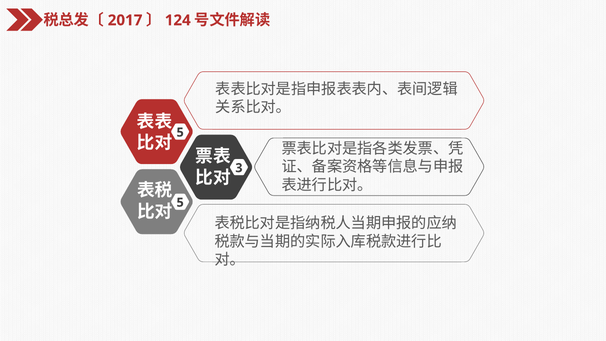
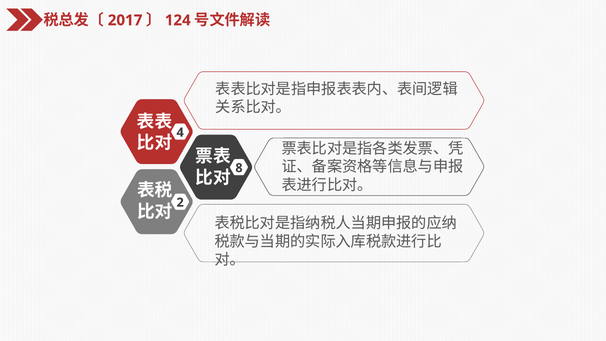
5: 5 -> 4 (180, 132)
3: 3 -> 8 (239, 168)
5: 5 -> 2 (180, 202)
